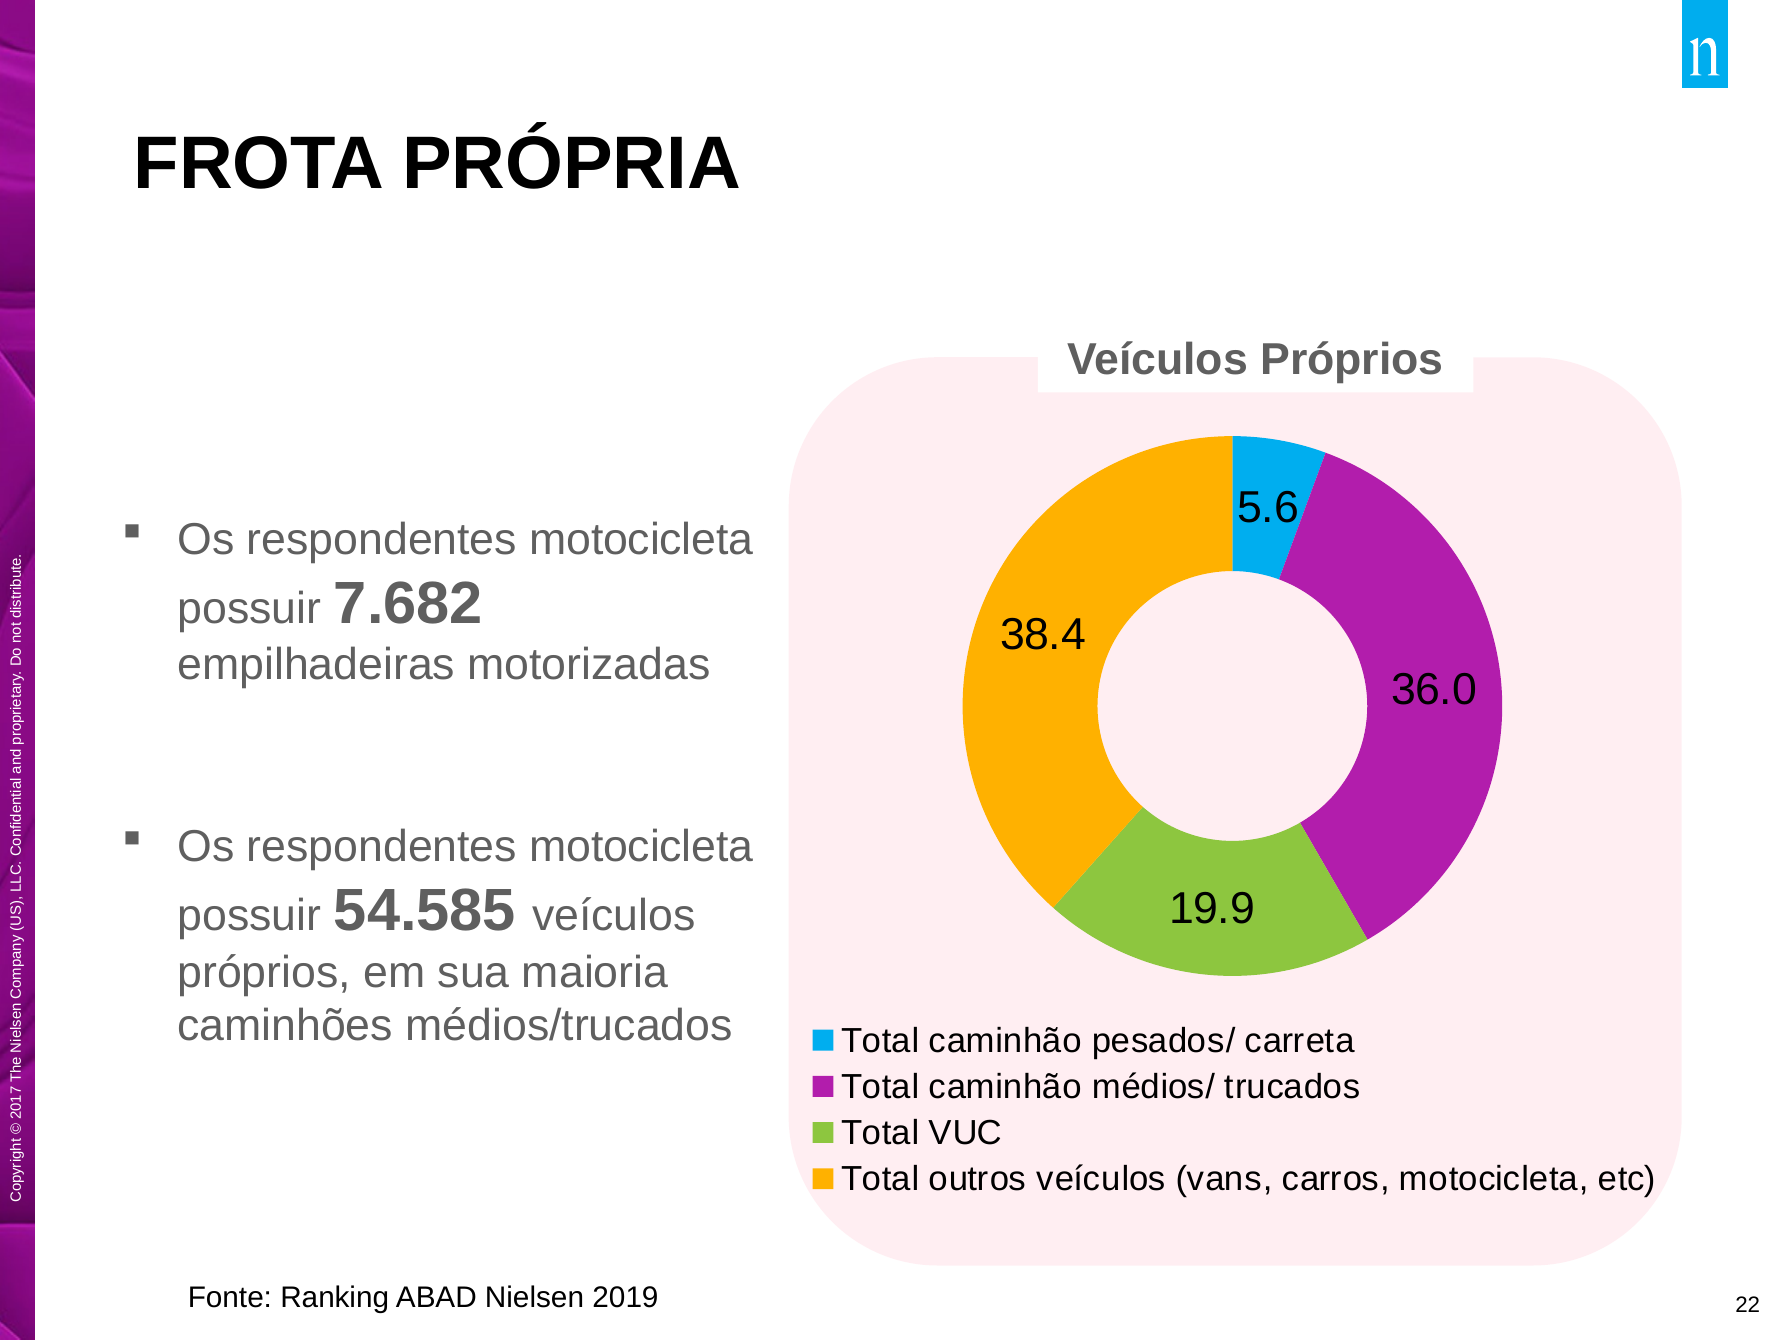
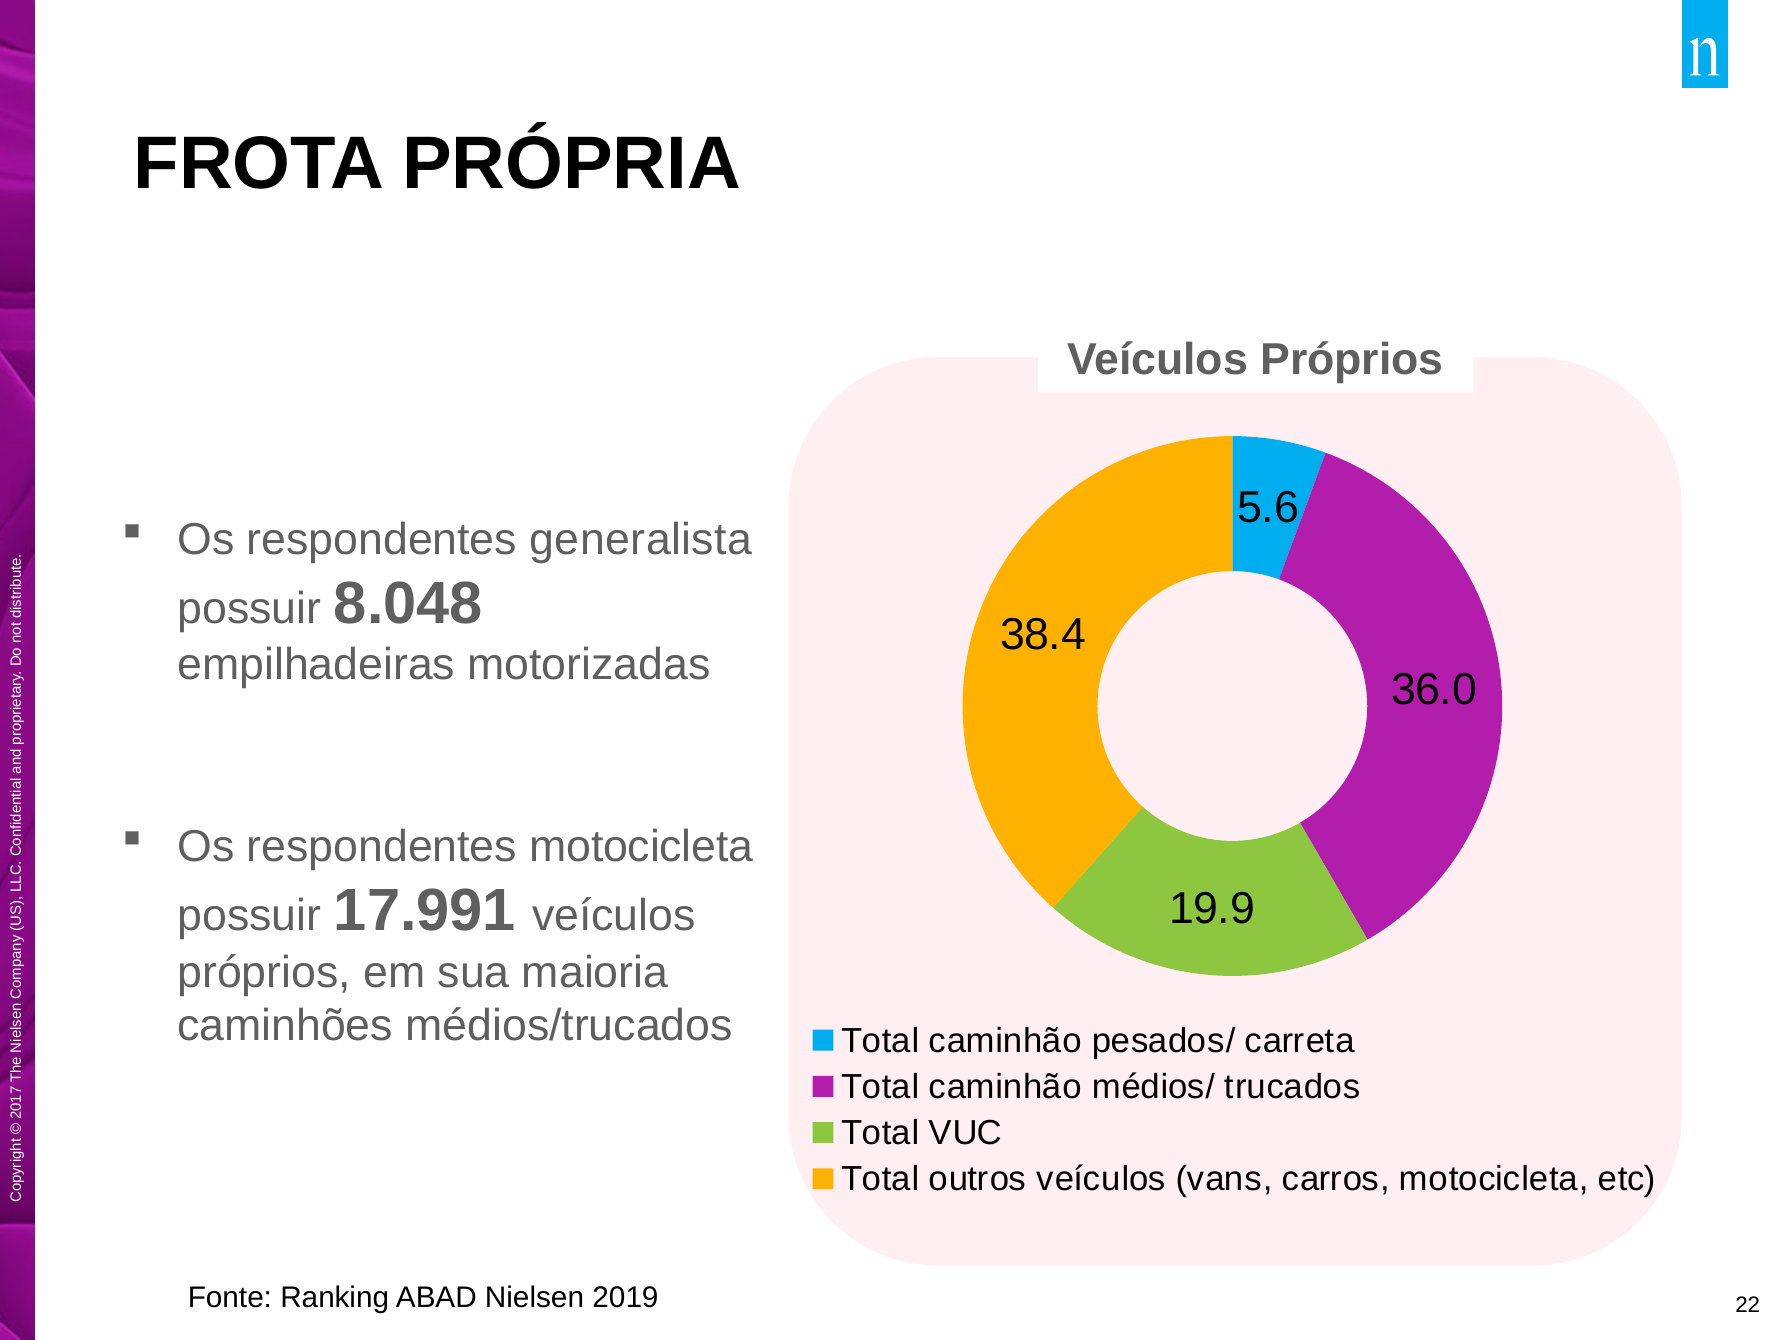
motocicleta: motocicleta -> generalista (641, 540)
7.682: 7.682 -> 8.048 (408, 603)
54.585: 54.585 -> 17.991 (425, 910)
